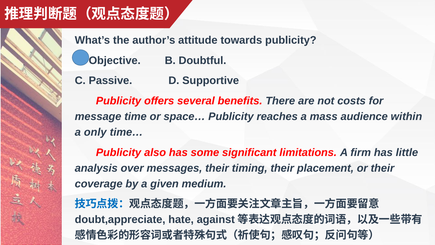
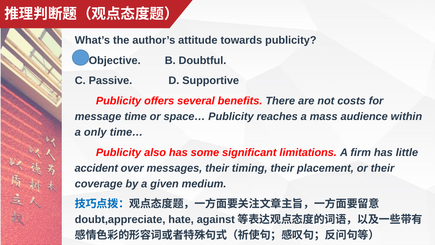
analysis: analysis -> accident (96, 168)
